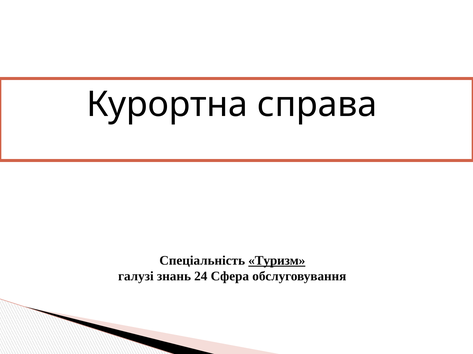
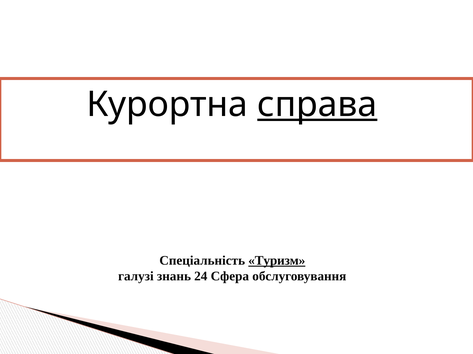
справа underline: none -> present (317, 105)
